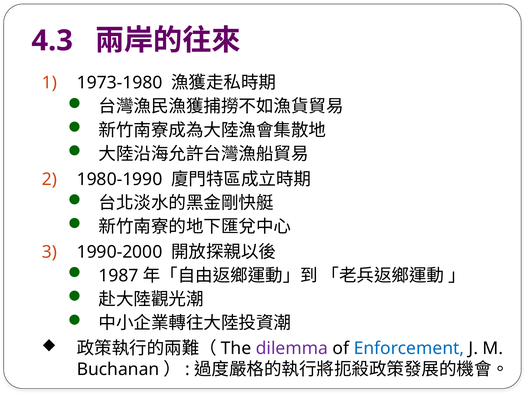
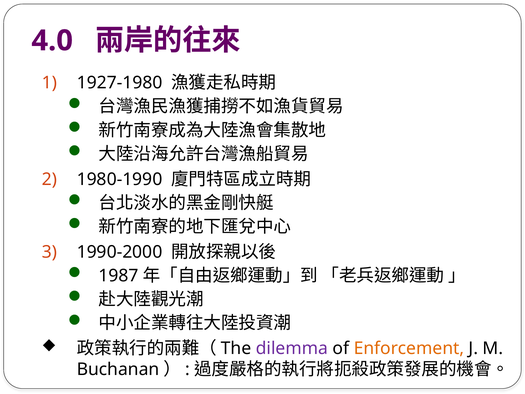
4.3: 4.3 -> 4.0 (52, 41)
1973-1980: 1973-1980 -> 1927-1980 (120, 83)
Enforcement colour: blue -> orange (409, 348)
